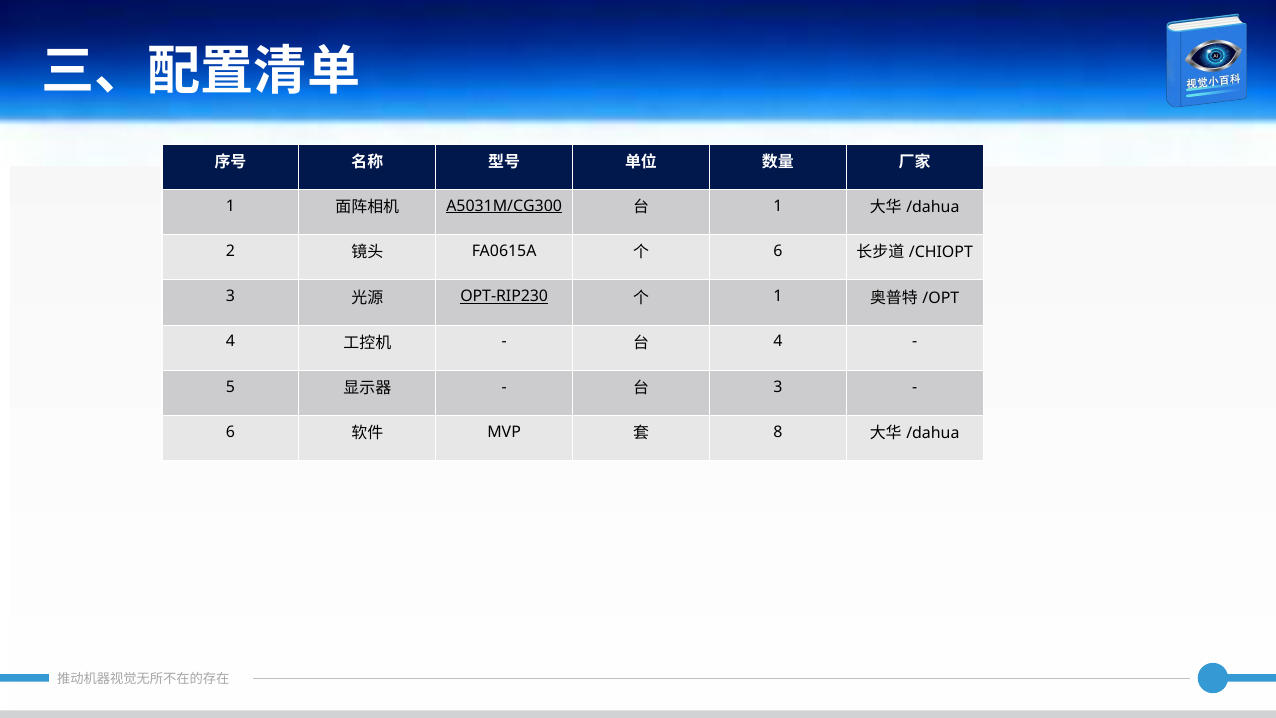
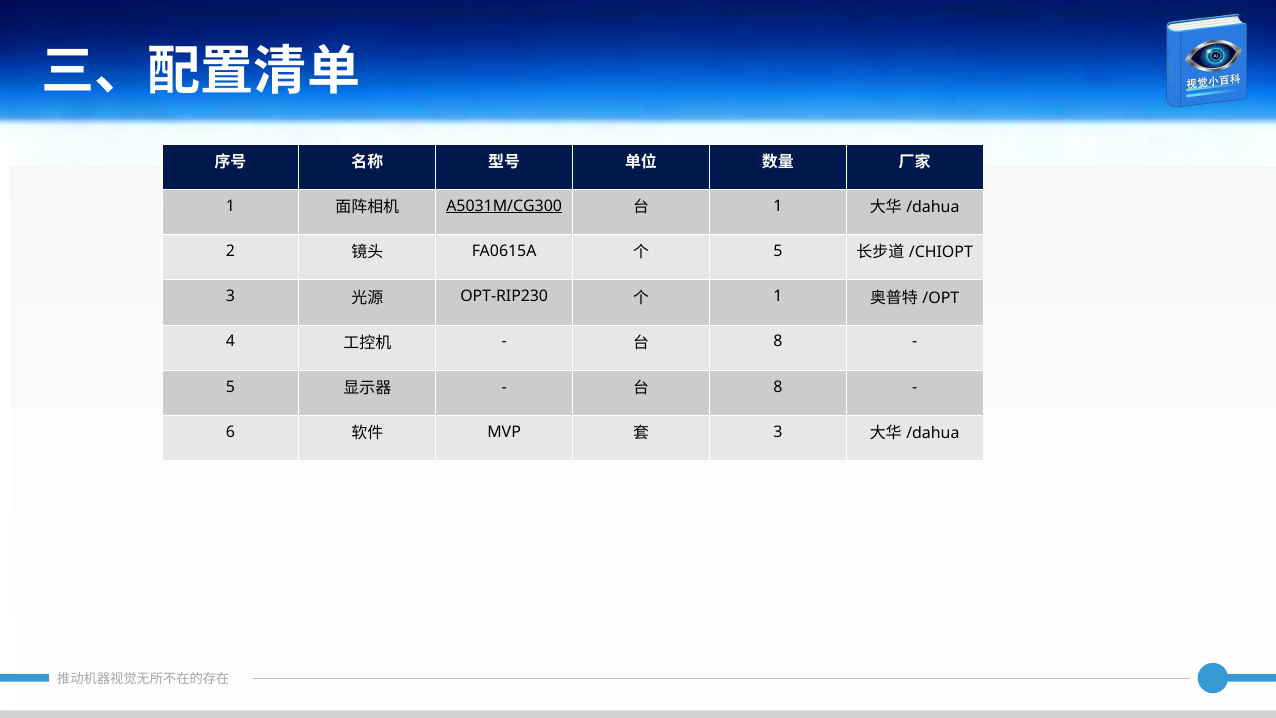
6: 6 -> 5 (778, 251)
OPT-RIP230 underline: present -> none (504, 296)
4: 4 -> 8 (778, 342)
3: 3 -> 8 (778, 387)
8: 8 -> 3 (778, 432)
